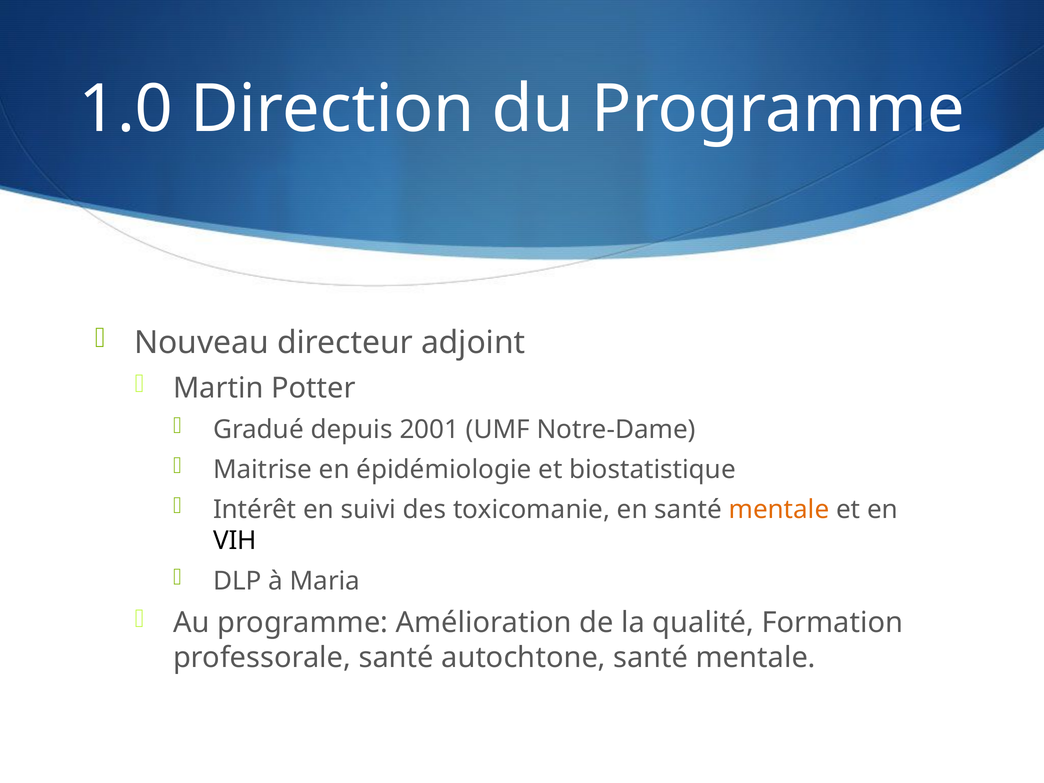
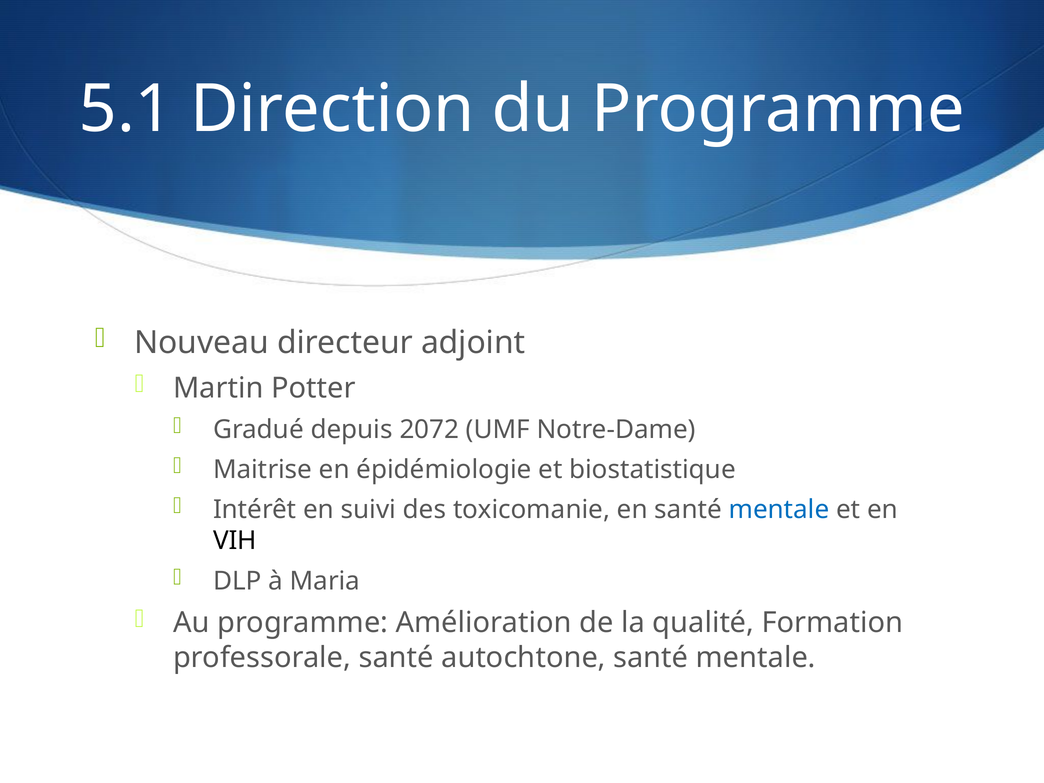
1.0: 1.0 -> 5.1 (126, 109)
2001: 2001 -> 2072 (429, 429)
mentale colour: orange -> blue (779, 510)
